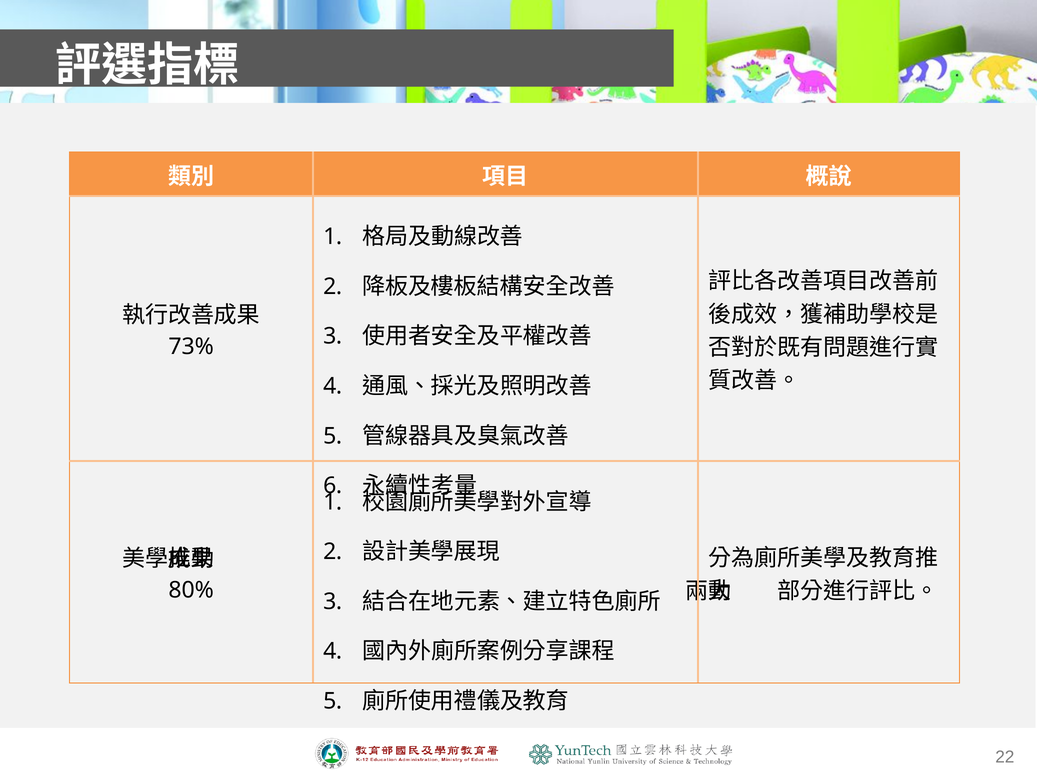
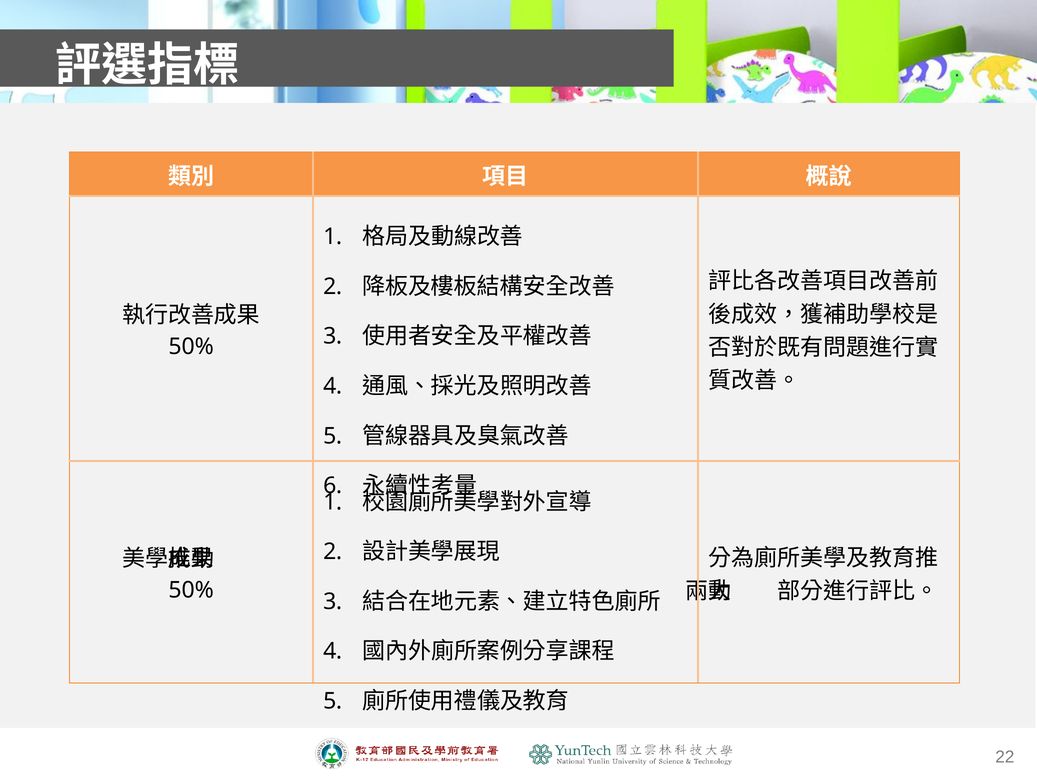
73%: 73% -> 50% (191, 346)
80%: 80% -> 50% (191, 590)
